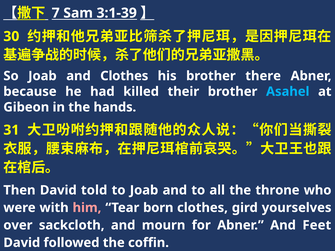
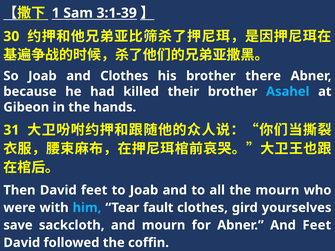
7: 7 -> 1 (56, 13)
David told: told -> feet (94, 190)
the throne: throne -> mourn (277, 190)
him colour: pink -> light blue (87, 208)
born: born -> fault (158, 208)
over: over -> save (18, 225)
